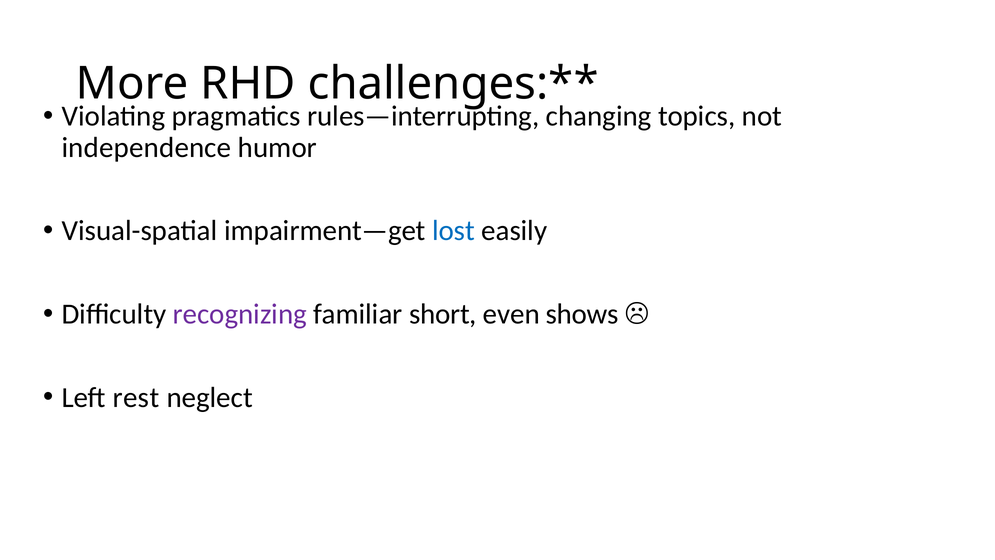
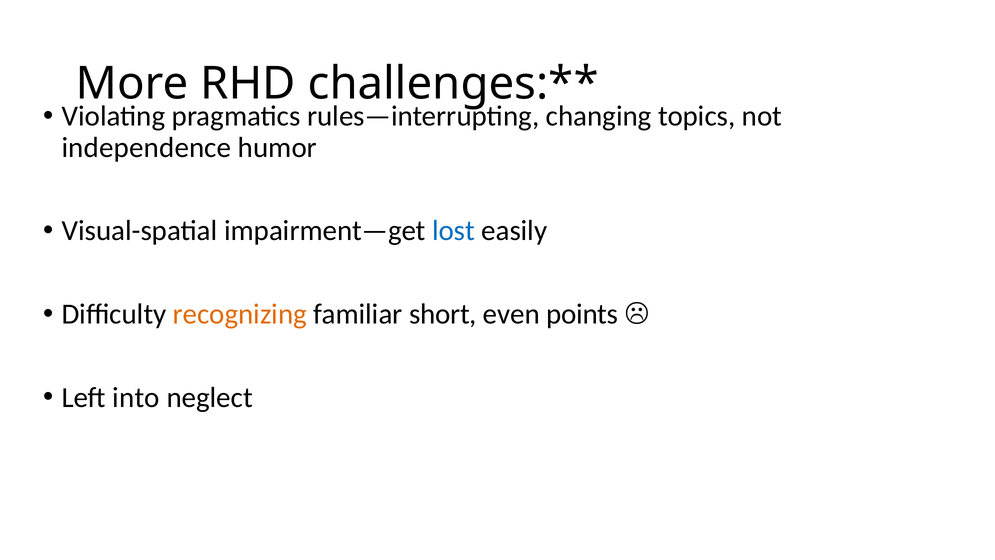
recognizing colour: purple -> orange (240, 314)
shows: shows -> points (582, 314)
rest: rest -> into (136, 397)
